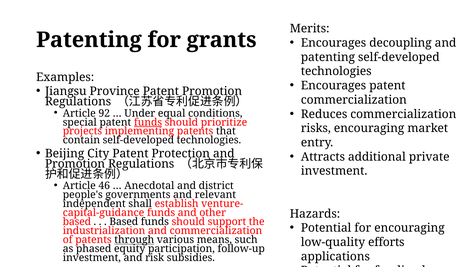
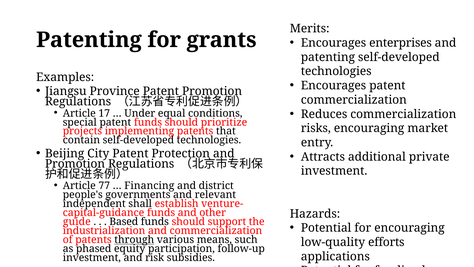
decoupling: decoupling -> enterprises (401, 43)
92: 92 -> 17 (104, 113)
funds underline: present -> none (148, 122)
46: 46 -> 77 (104, 186)
Anecdotal: Anecdotal -> Financing (149, 186)
based: based -> guide (77, 221)
